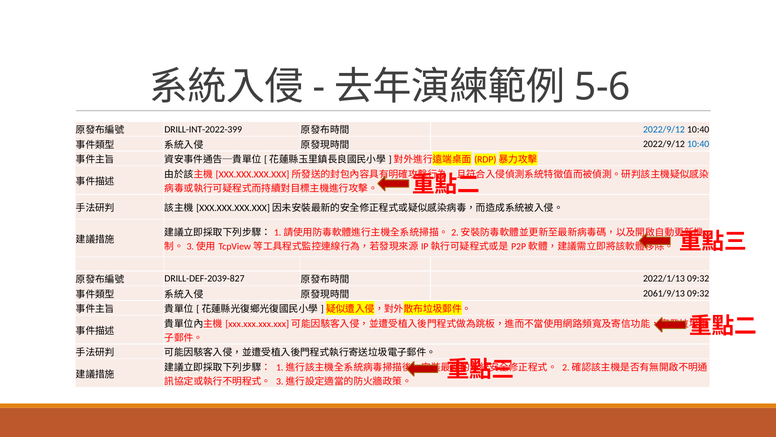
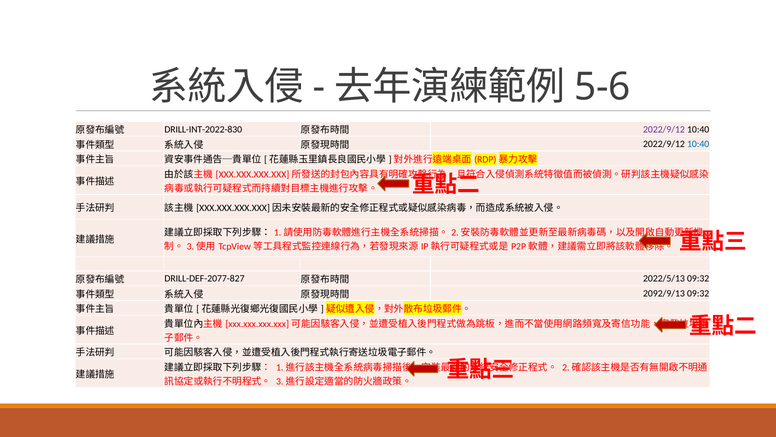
DRILL-INT-2022-399: DRILL-INT-2022-399 -> DRILL-INT-2022-830 (203, 129)
2022/9/12 colour: blue -> purple (664, 129)
DRILL-DEF-2039-827: DRILL-DEF-2039-827 -> DRILL-DEF-2077-827 (204, 278)
2022/1/13: 2022/1/13 -> 2022/5/13 (664, 278)
2061/9/13: 2061/9/13 -> 2092/9/13 (664, 293)
